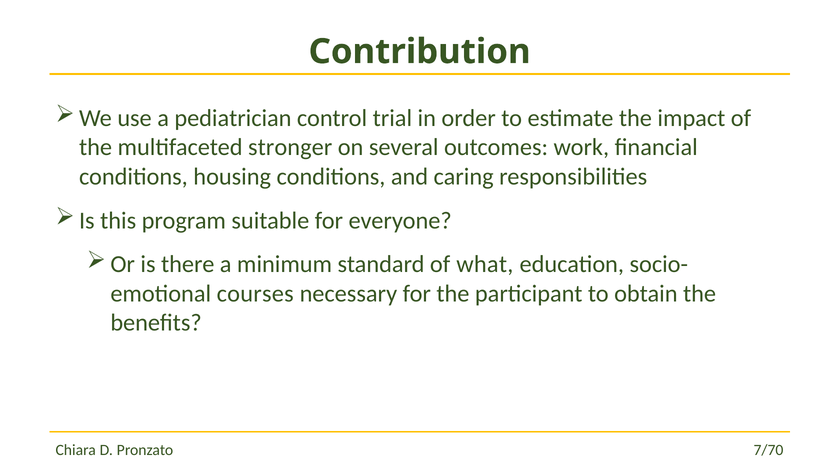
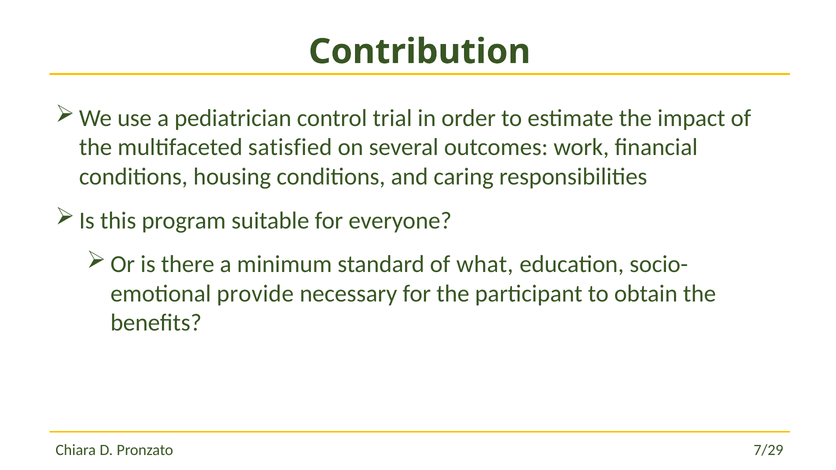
stronger: stronger -> satisfied (290, 147)
courses: courses -> provide (255, 294)
7/70: 7/70 -> 7/29 (768, 450)
